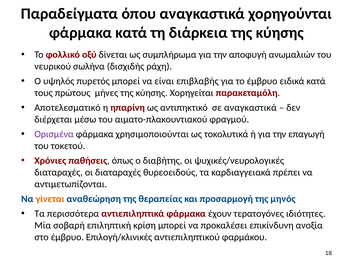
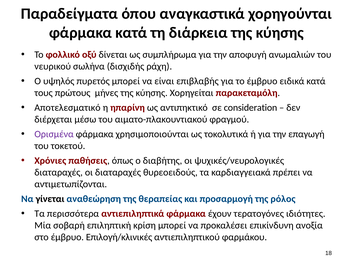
σε αναγκαστικά: αναγκαστικά -> consideration (251, 108)
γίνεται colour: orange -> black (50, 199)
μηνός: μηνός -> ρόλος (283, 199)
